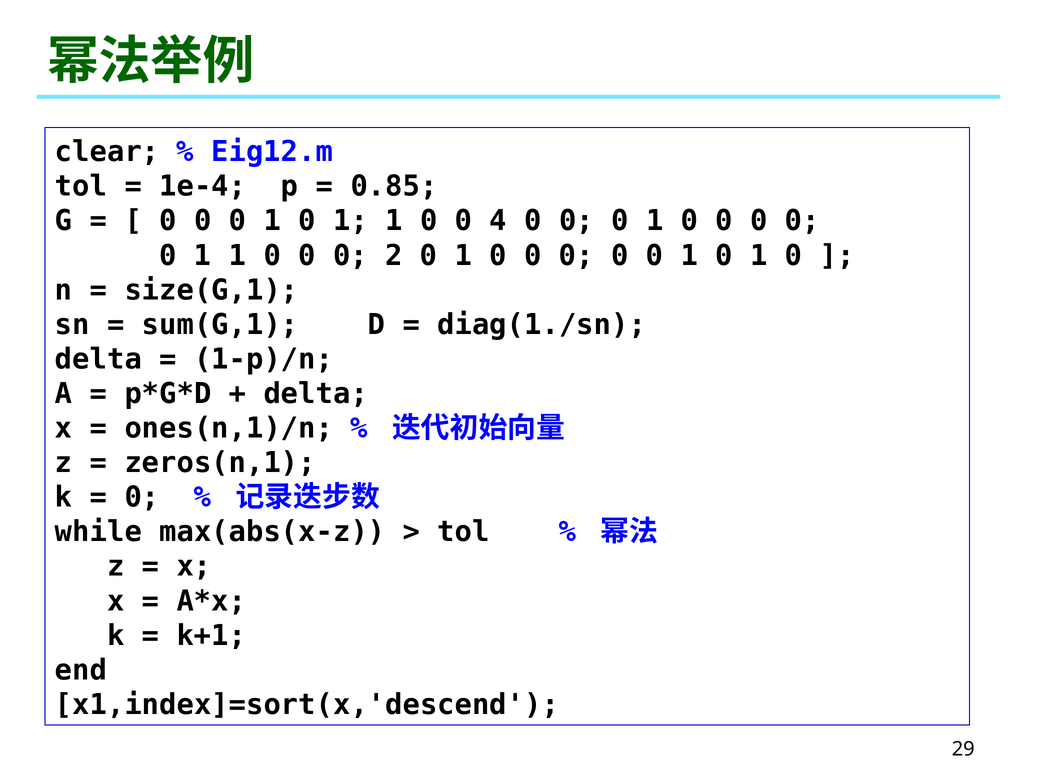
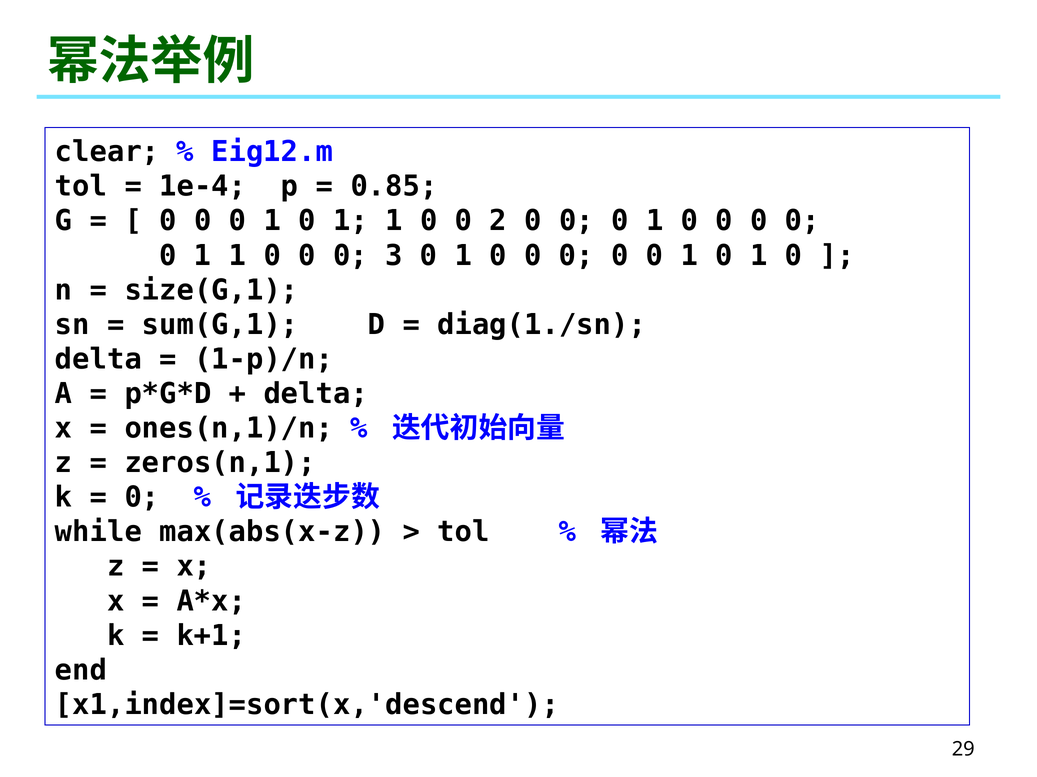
4: 4 -> 2 (498, 221)
2: 2 -> 3 (394, 256)
